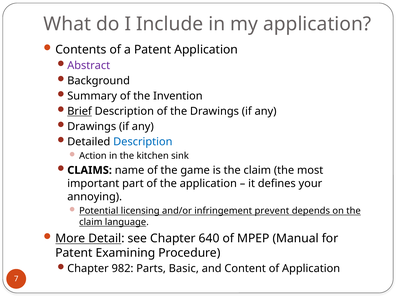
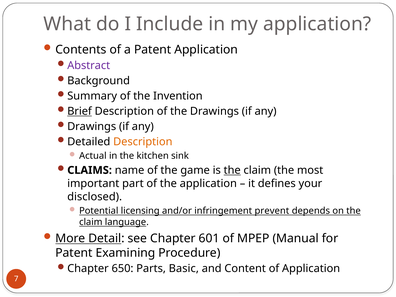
Description colour: blue -> orange (143, 142)
Action: Action -> Actual (93, 156)
the underline: none -> present (232, 170)
annoying: annoying -> disclosed (95, 197)
640: 640 -> 601 (209, 238)
982: 982 -> 650 (123, 269)
